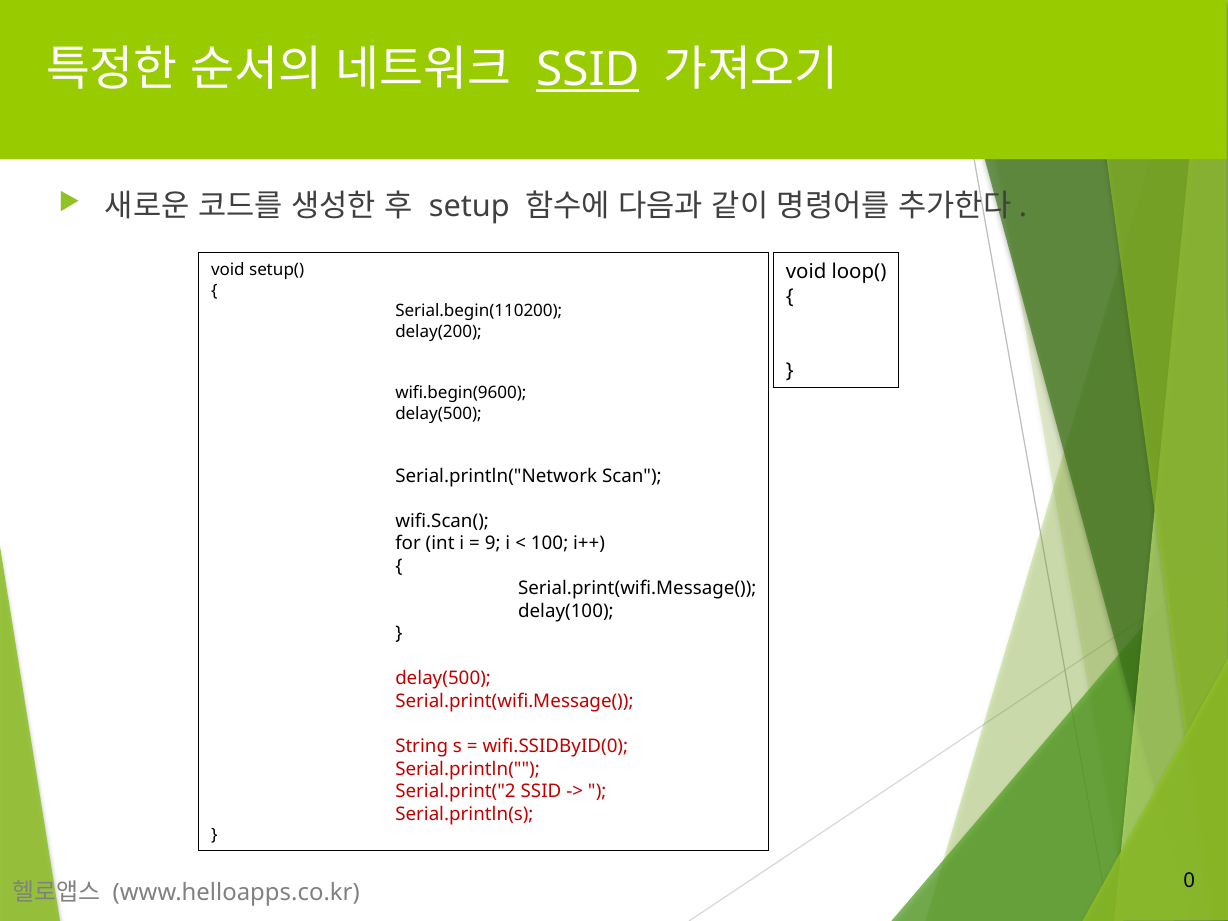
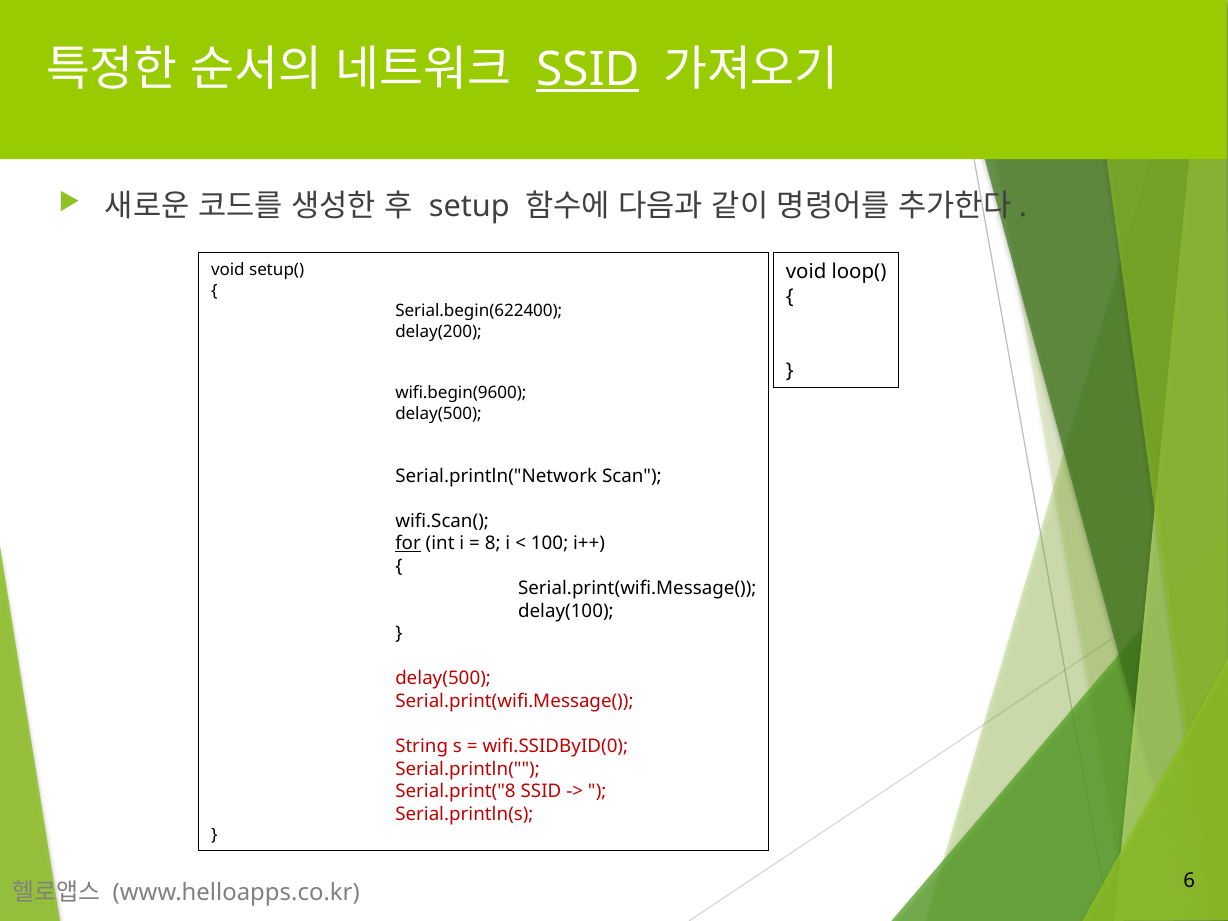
Serial.begin(110200: Serial.begin(110200 -> Serial.begin(622400 (479, 311)
for underline: none -> present (408, 544)
9: 9 -> 8 (493, 544)
Serial.print("2: Serial.print("2 -> Serial.print("8 (455, 791)
0: 0 -> 6 (1189, 881)
